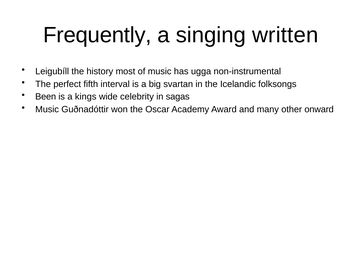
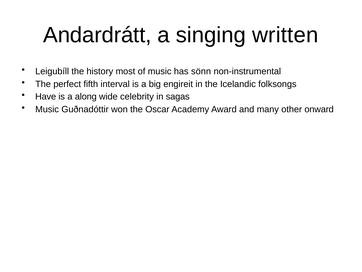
Frequently: Frequently -> Andardrátt (97, 35)
ugga: ugga -> sönn (201, 71)
svartan: svartan -> engireit (178, 84)
Been: Been -> Have (46, 97)
kings: kings -> along (86, 97)
